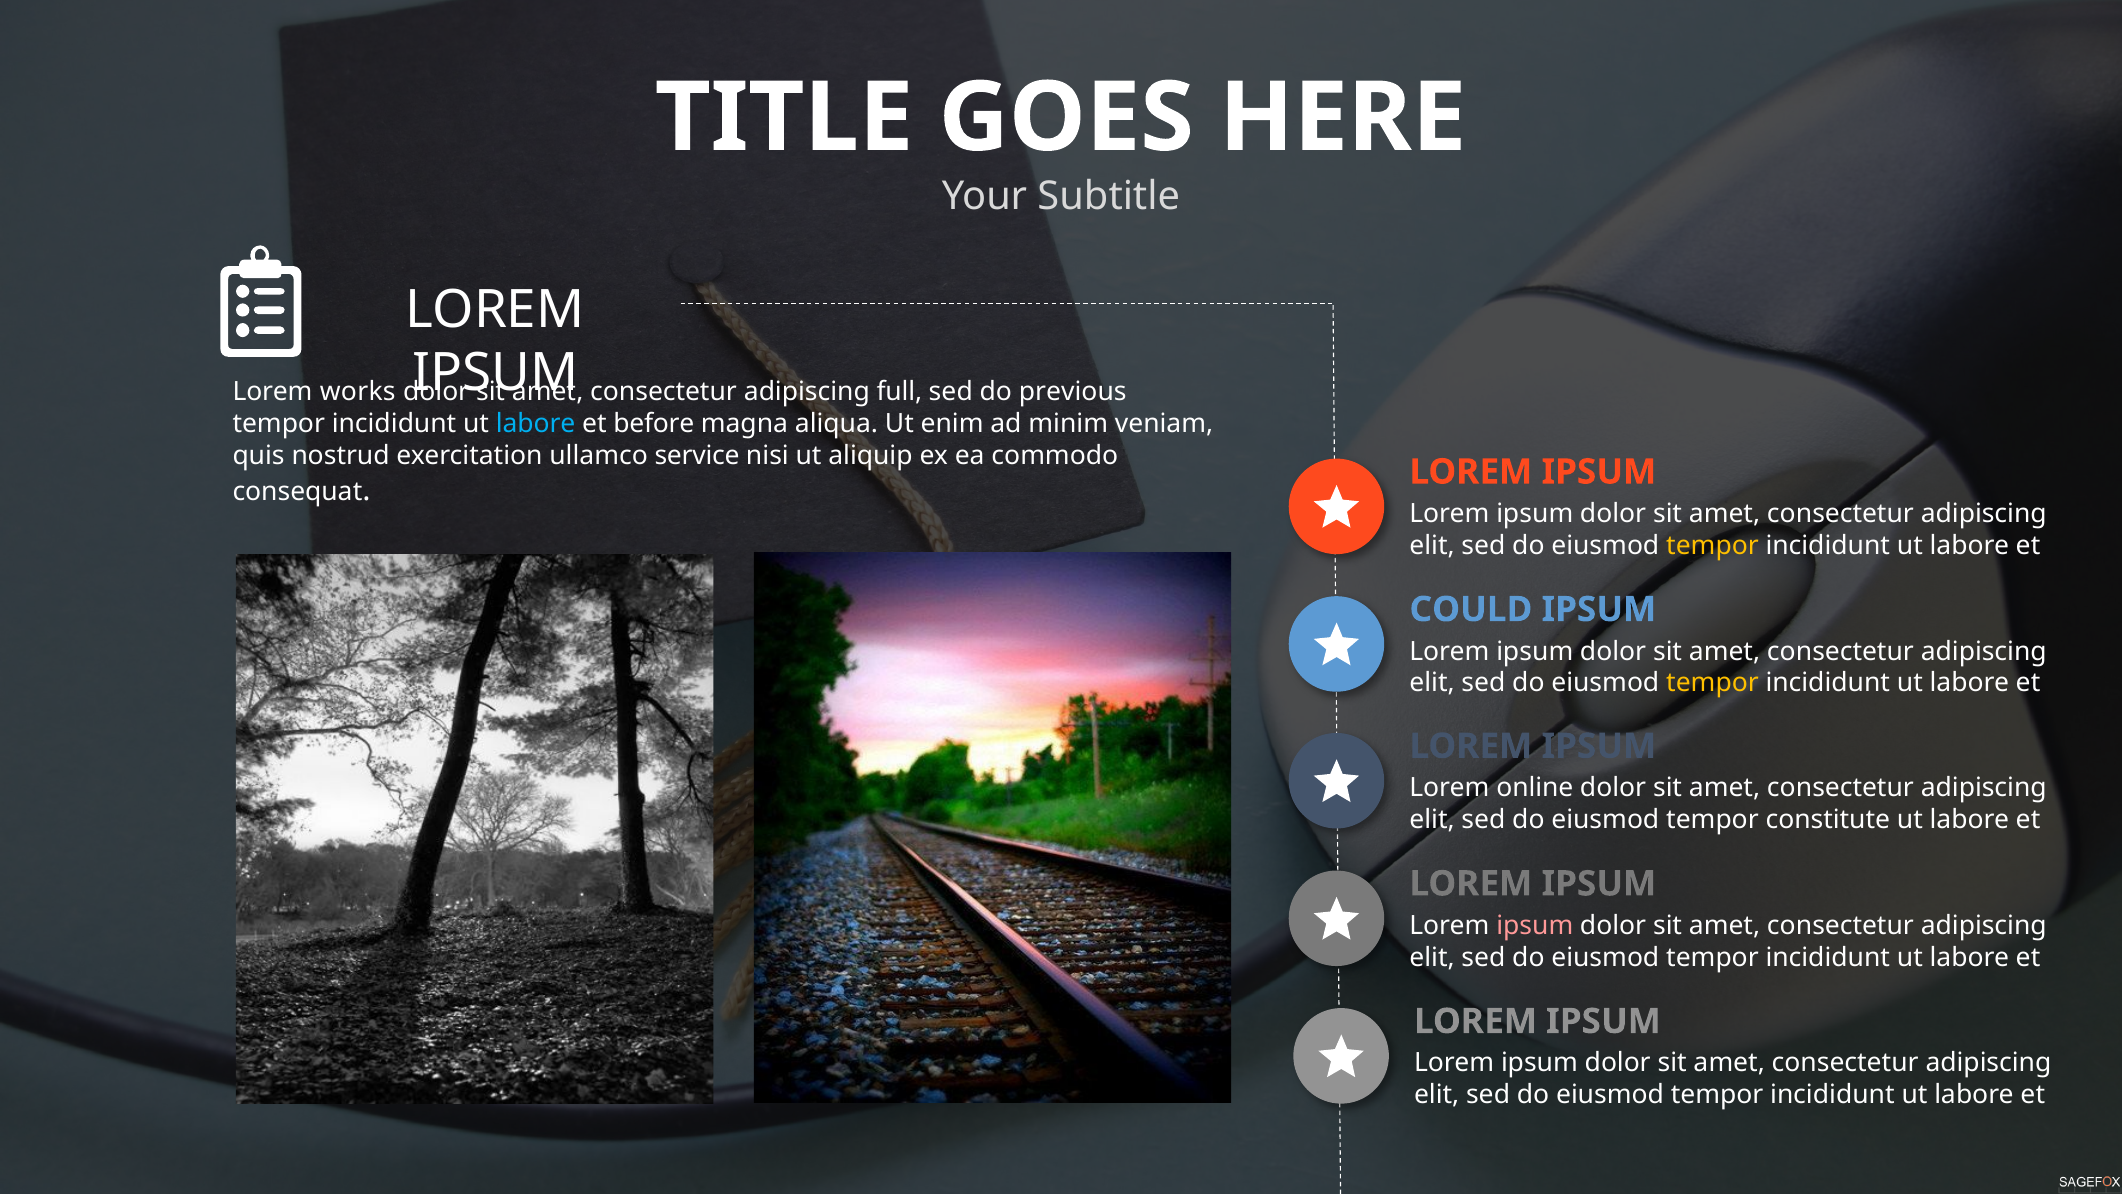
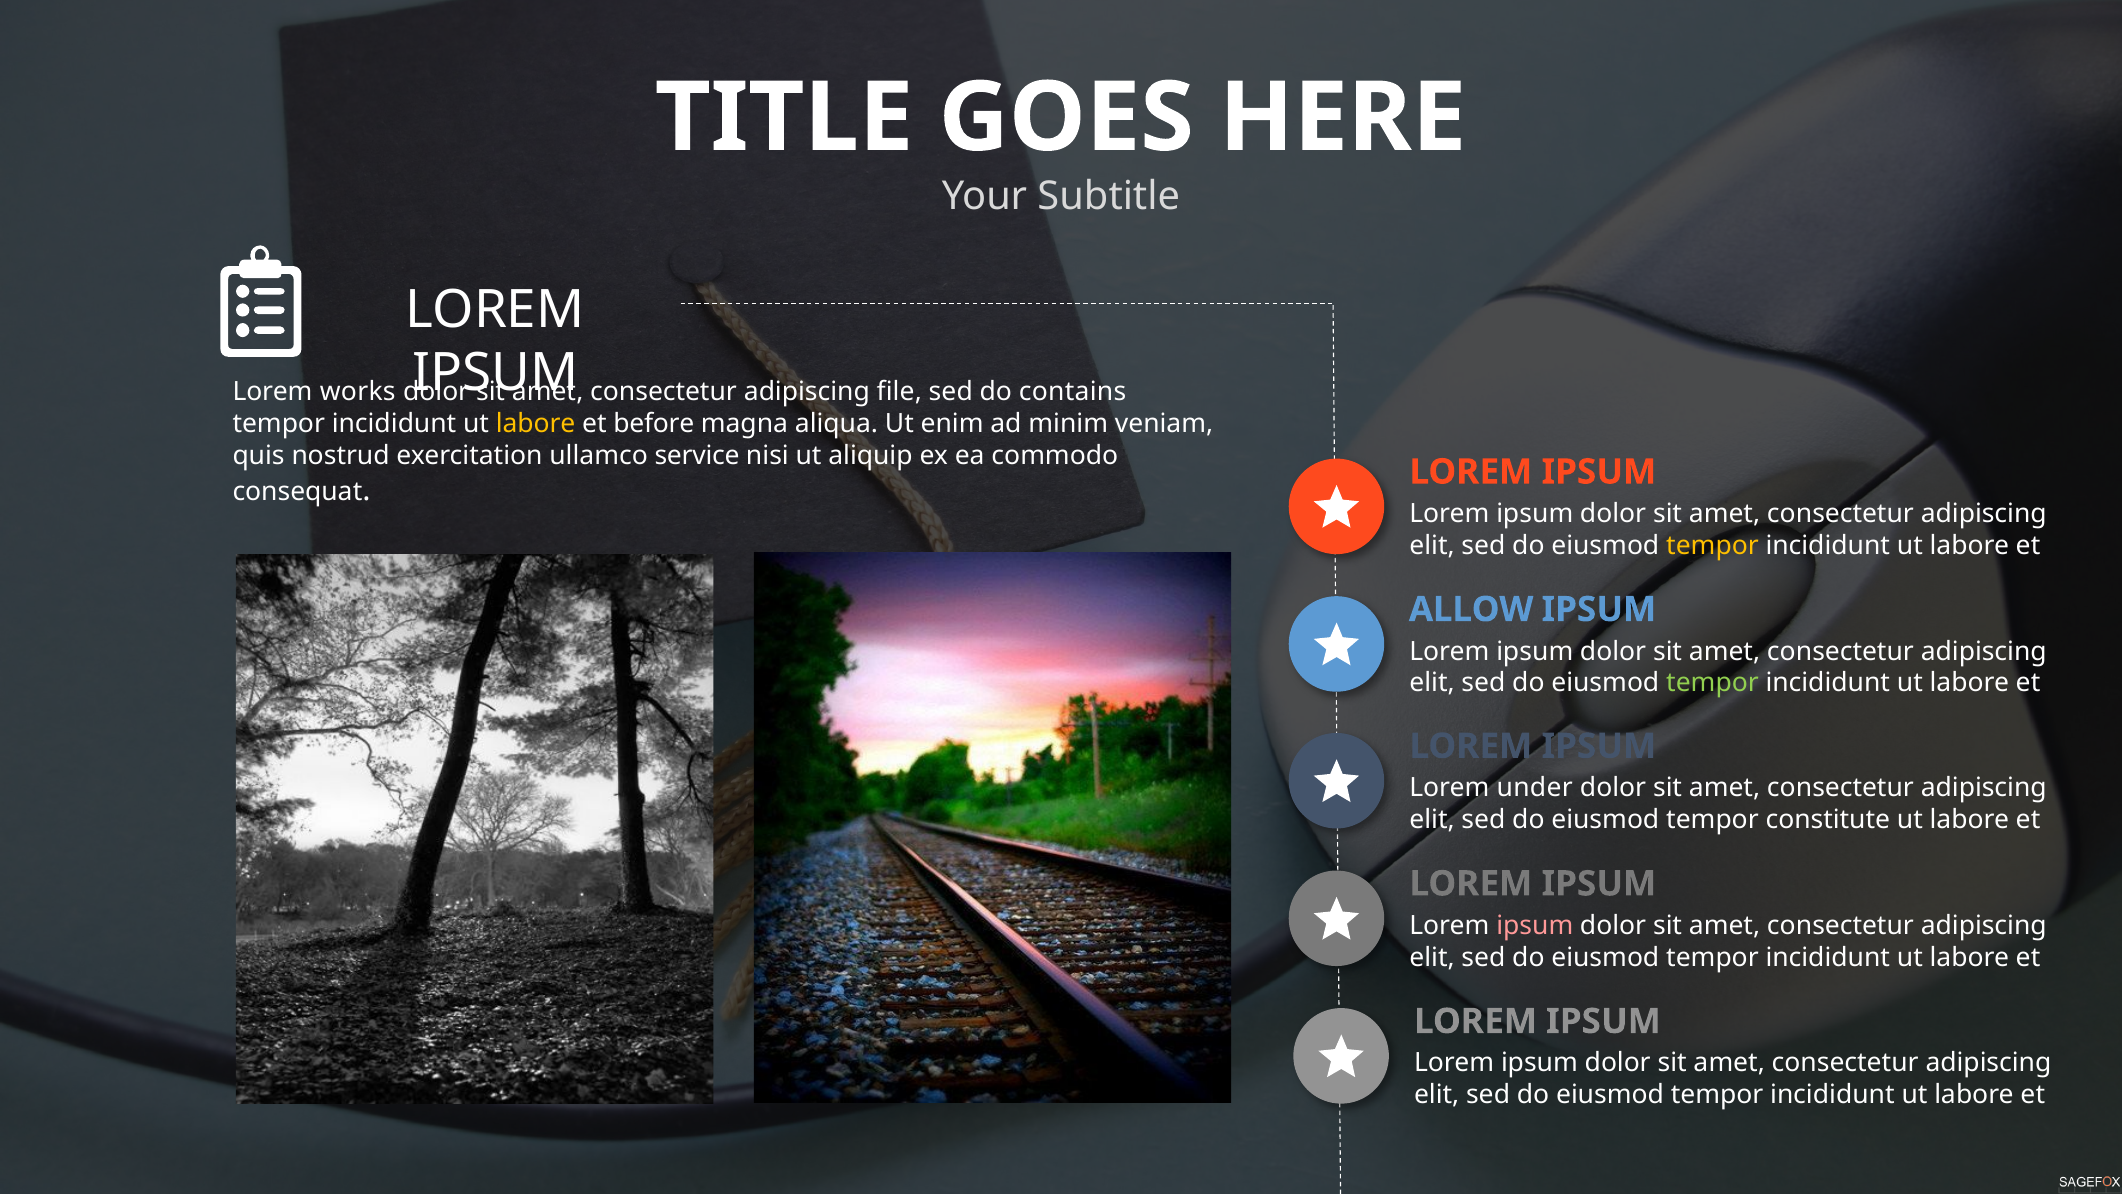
full: full -> file (899, 392)
previous: previous -> contains (1073, 392)
labore colour: light blue -> yellow (536, 423)
COULD: COULD -> ALLOW (1471, 609)
tempor colour: yellow -> light green (1713, 683)
online: online -> under (1535, 788)
